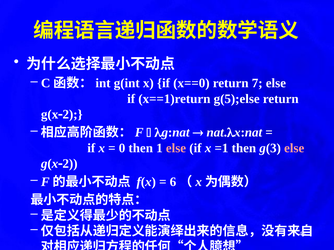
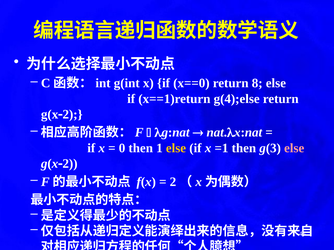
7: 7 -> 8 (257, 83)
g(5);else: g(5);else -> g(4);else (237, 99)
else colour: pink -> yellow (176, 148)
6: 6 -> 2 (173, 182)
